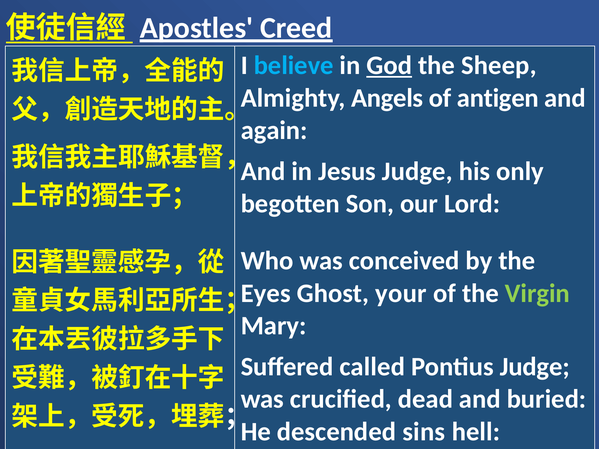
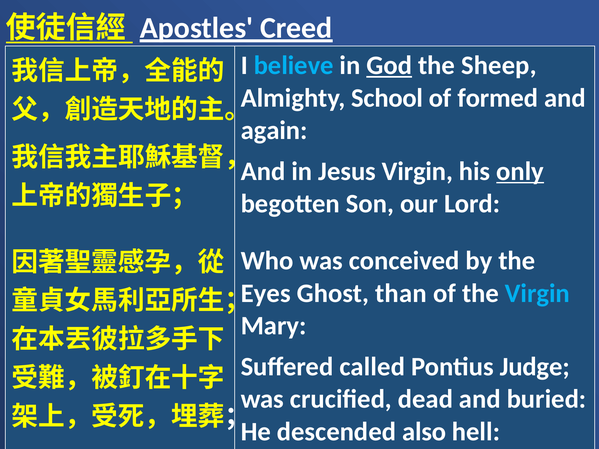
Angels: Angels -> School (387, 98)
antigen: antigen -> formed (498, 98)
Jesus Judge: Judge -> Virgin (417, 171)
only underline: none -> present (520, 171)
your: your -> than (401, 294)
Virgin colour: light green -> light blue (537, 294)
sins: sins -> also (424, 432)
